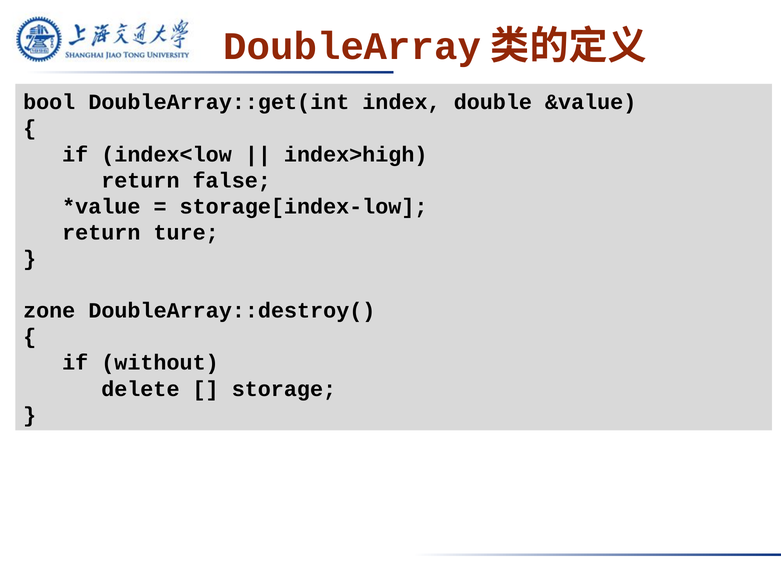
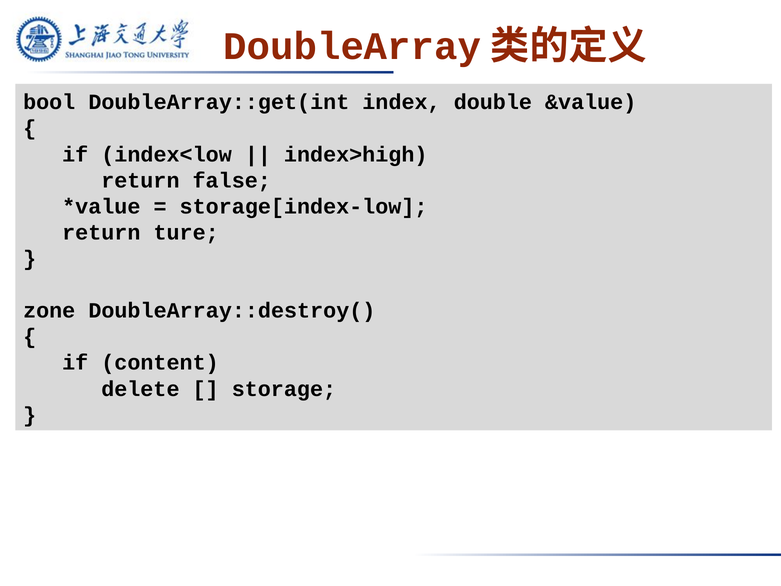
without: without -> content (160, 363)
